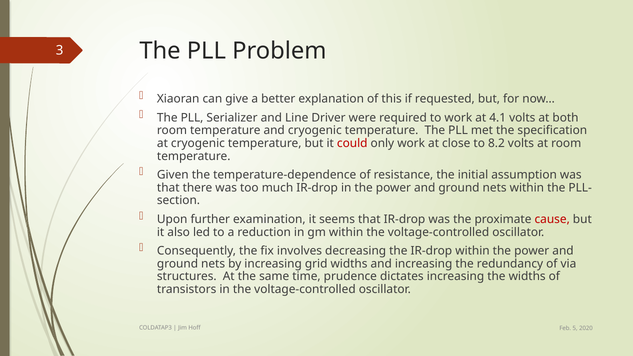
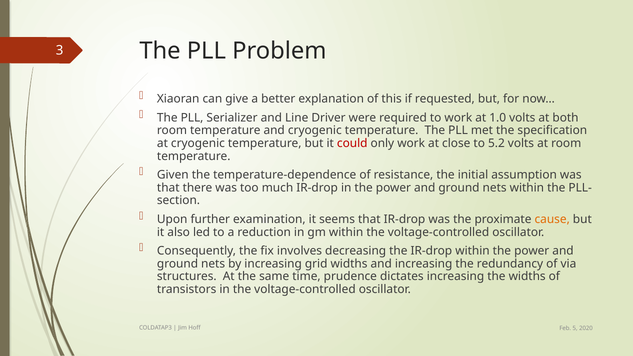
4.1: 4.1 -> 1.0 (498, 118)
8.2: 8.2 -> 5.2 (496, 143)
cause colour: red -> orange (552, 219)
